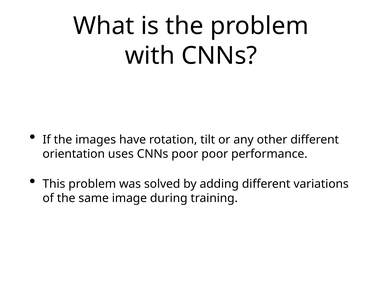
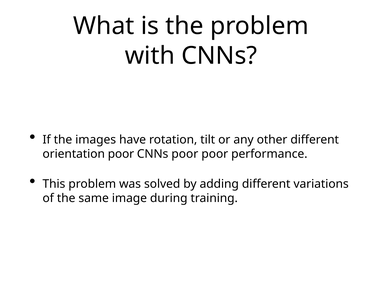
orientation uses: uses -> poor (121, 154)
